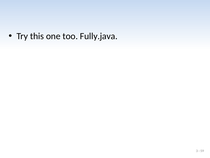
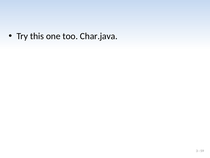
Fully.java: Fully.java -> Char.java (99, 36)
